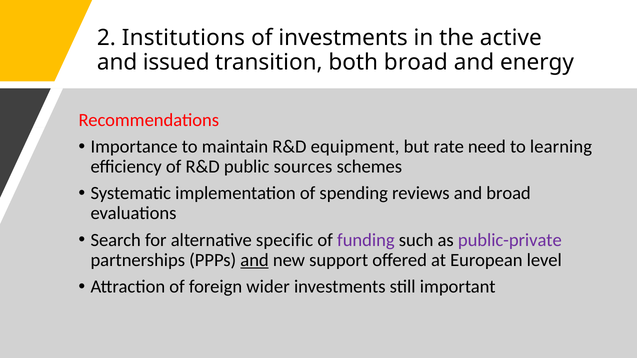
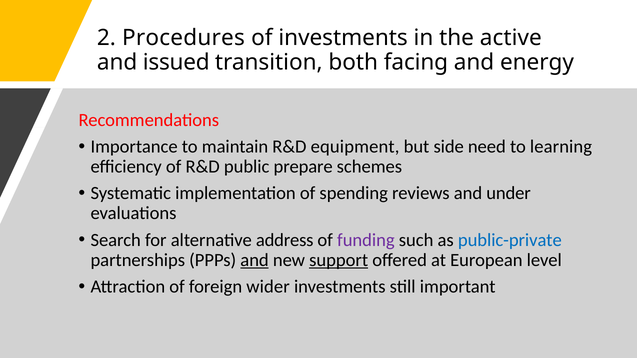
Institutions: Institutions -> Procedures (183, 38)
both broad: broad -> facing (416, 62)
rate: rate -> side (449, 147)
sources: sources -> prepare (303, 167)
and broad: broad -> under (509, 193)
specific: specific -> address (285, 240)
public-private colour: purple -> blue (510, 240)
support underline: none -> present (339, 260)
